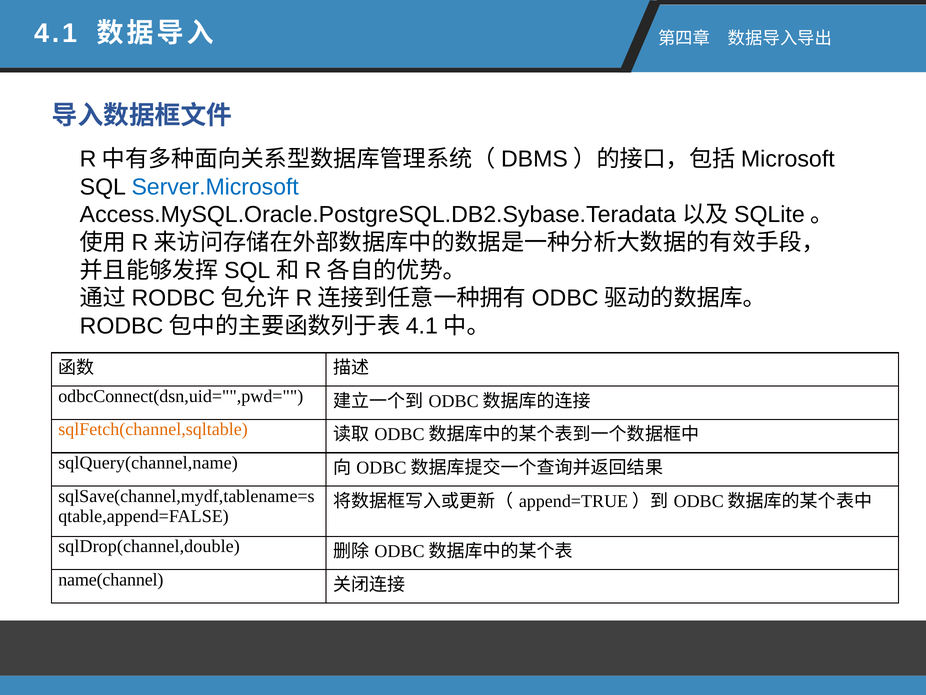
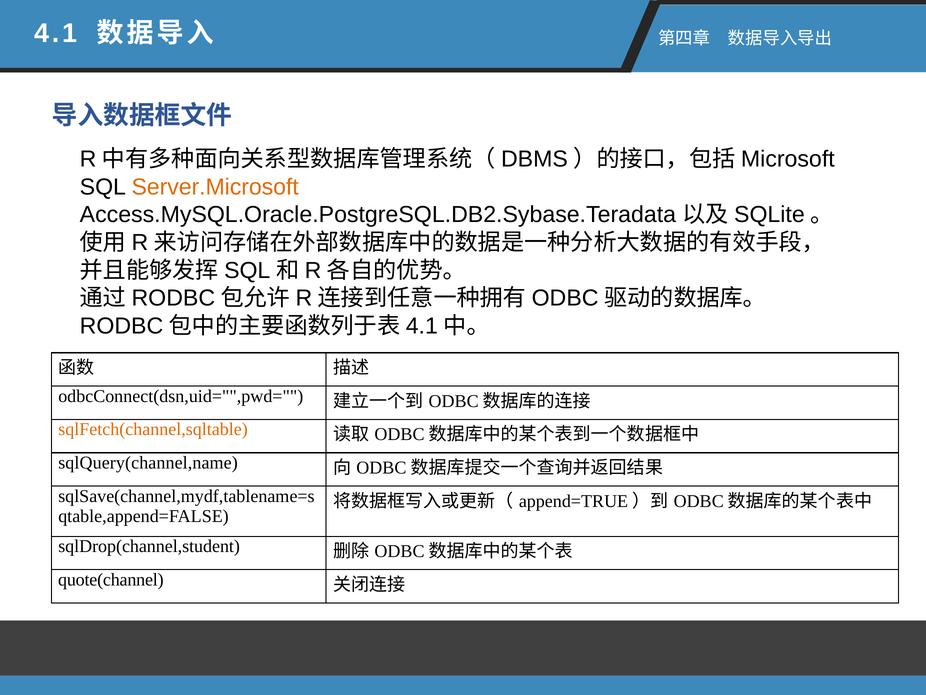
Server.Microsoft colour: blue -> orange (215, 187)
sqlDrop(channel,double: sqlDrop(channel,double -> sqlDrop(channel,student (149, 546)
name(channel: name(channel -> quote(channel (111, 579)
